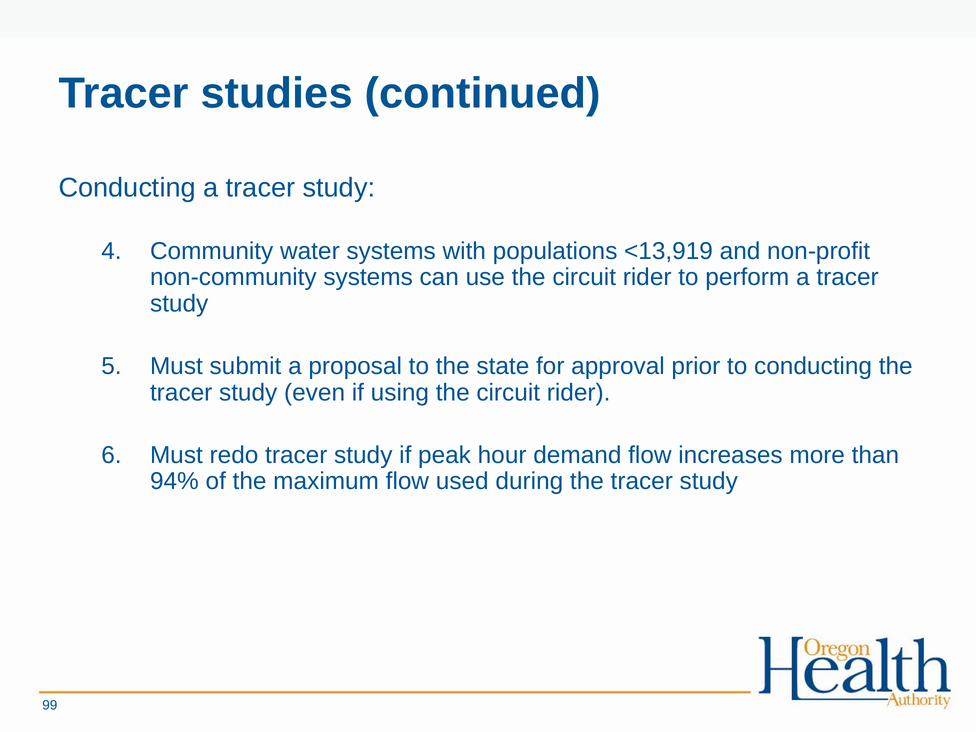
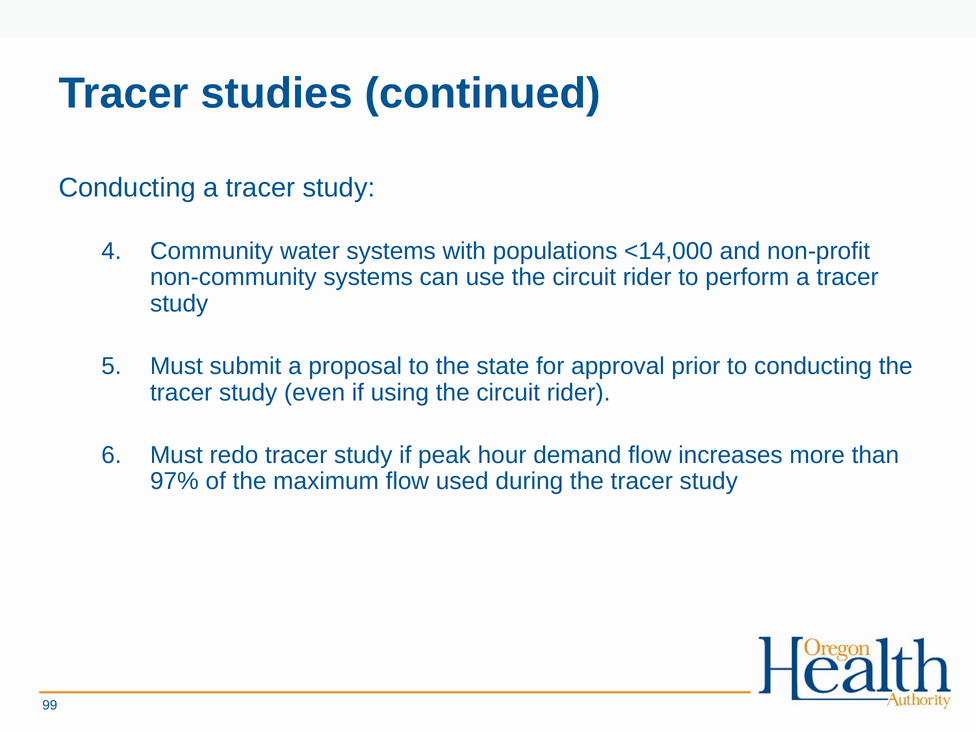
<13,919: <13,919 -> <14,000 (669, 251)
94%: 94% -> 97% (174, 481)
